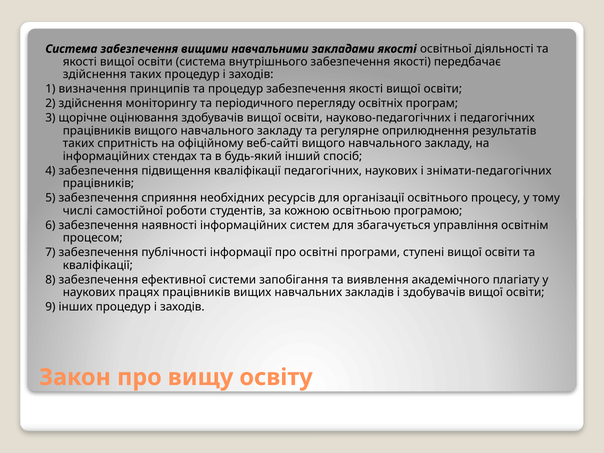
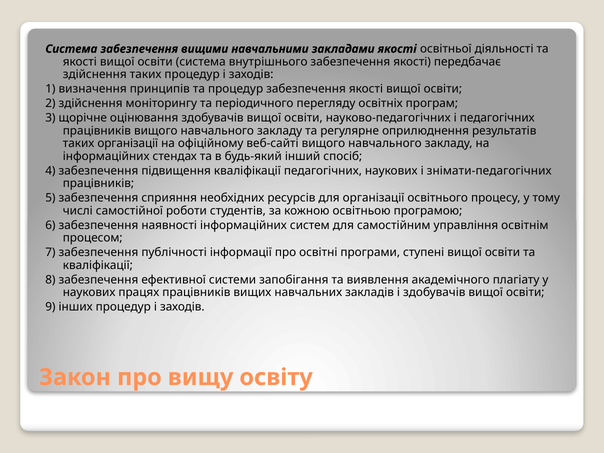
таких спритність: спритність -> організації (128, 143)
збагачується: збагачується -> самостійним (394, 225)
